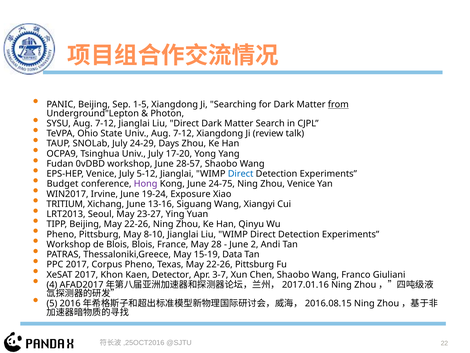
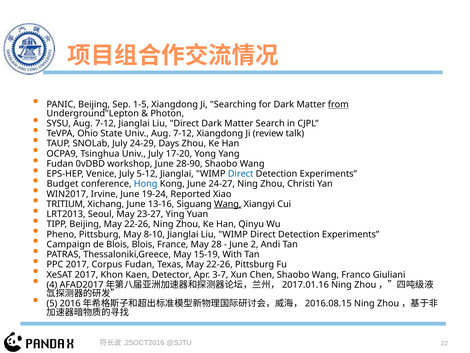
28-57: 28-57 -> 28-90 (189, 164)
Hong colour: purple -> blue (146, 184)
24-75: 24-75 -> 24-27 (222, 184)
Zhou Venice: Venice -> Christi (301, 184)
Exposure: Exposure -> Reported (191, 194)
Wang underline: none -> present (228, 204)
Workshop: Workshop -> Campaign (69, 244)
Data: Data -> With (232, 254)
Corpus Pheno: Pheno -> Fudan (140, 264)
